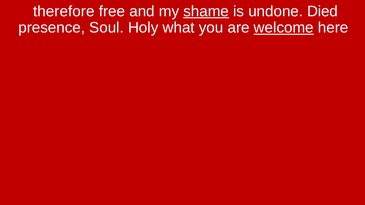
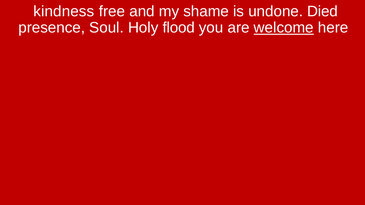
therefore: therefore -> kindness (64, 11)
shame underline: present -> none (206, 11)
what: what -> flood (179, 28)
